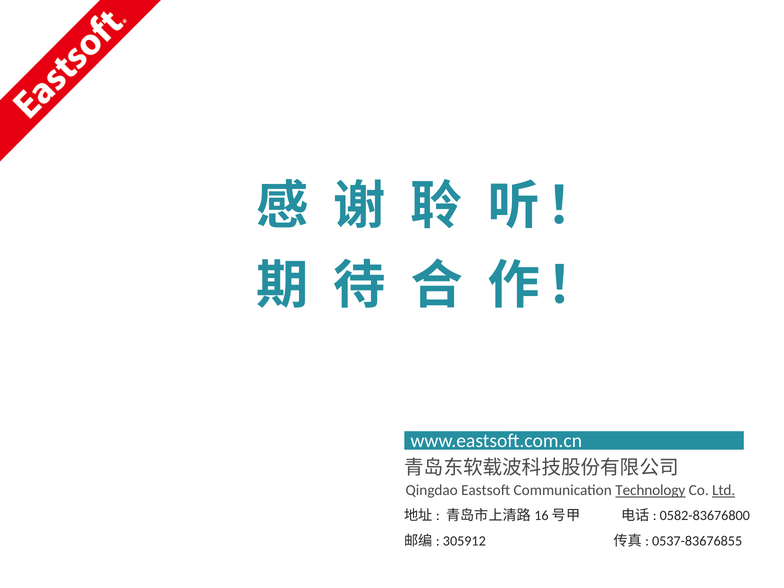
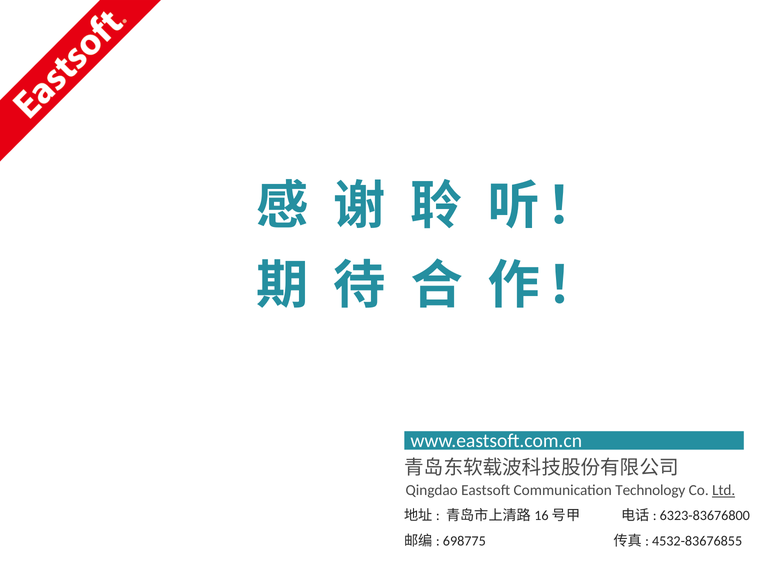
Technology underline: present -> none (650, 490)
0582-83676800: 0582-83676800 -> 6323-83676800 (705, 516)
305912: 305912 -> 698775 (464, 541)
0537-83676855: 0537-83676855 -> 4532-83676855 (697, 541)
